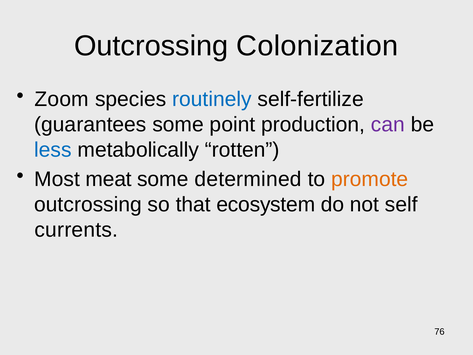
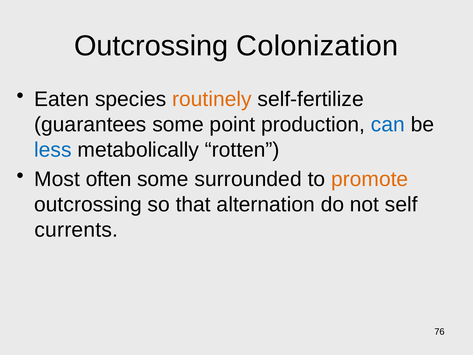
Zoom: Zoom -> Eaten (62, 99)
routinely colour: blue -> orange (212, 99)
can colour: purple -> blue (388, 124)
meat: meat -> often (109, 179)
determined: determined -> surrounded (248, 179)
ecosystem: ecosystem -> alternation (266, 204)
